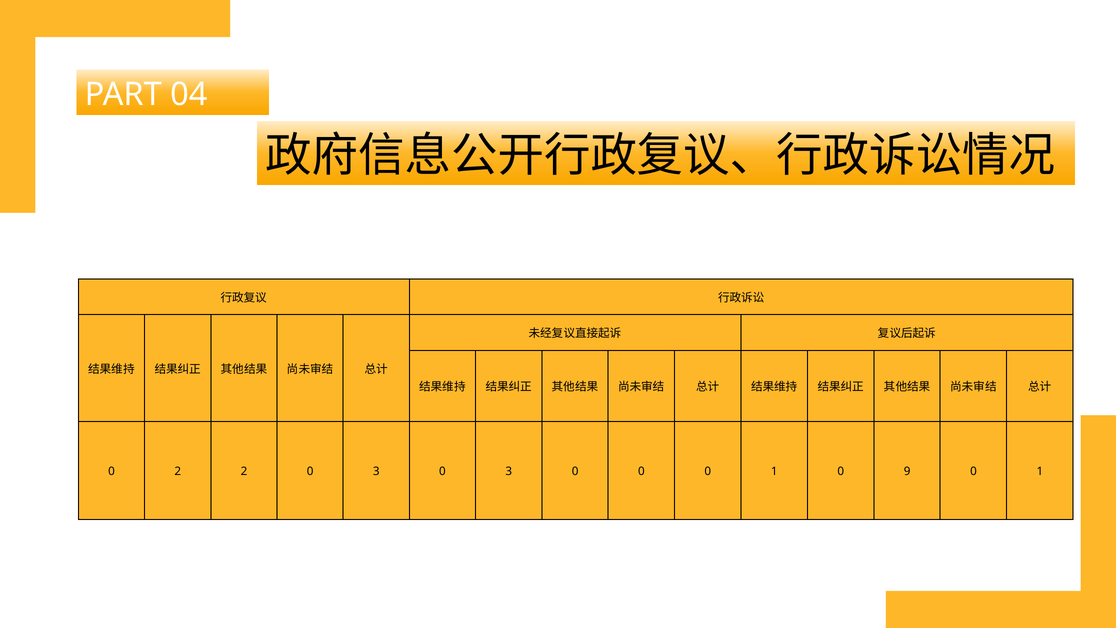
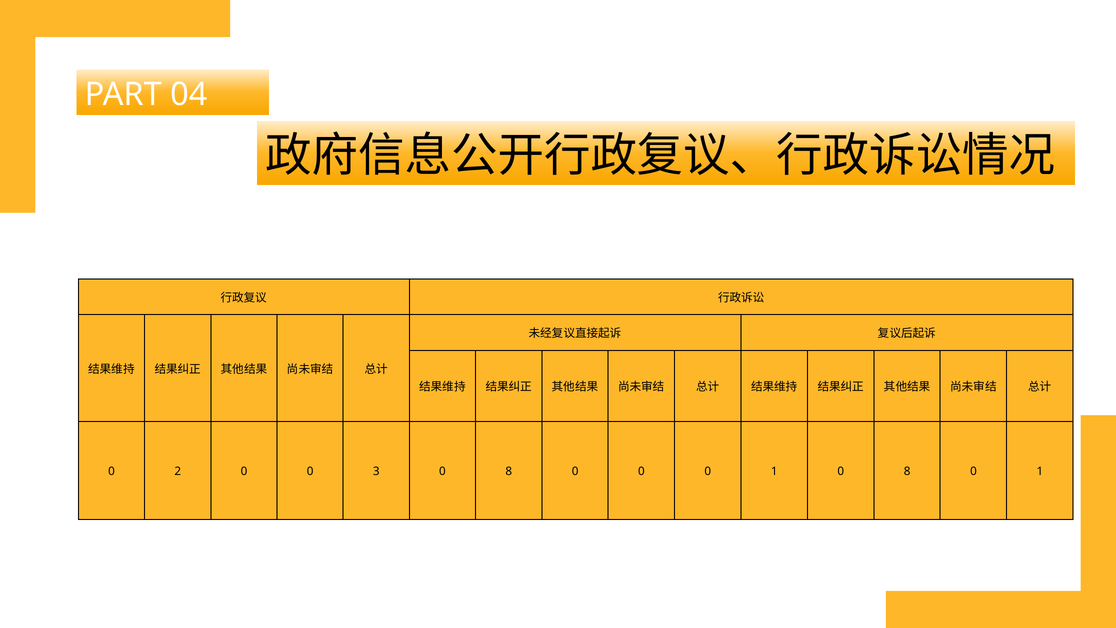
2 2: 2 -> 0 (244, 471)
3 0 3: 3 -> 8 (509, 471)
1 0 9: 9 -> 8 (907, 471)
